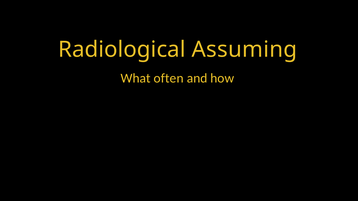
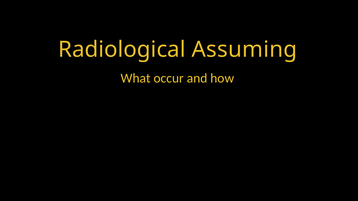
often: often -> occur (169, 78)
